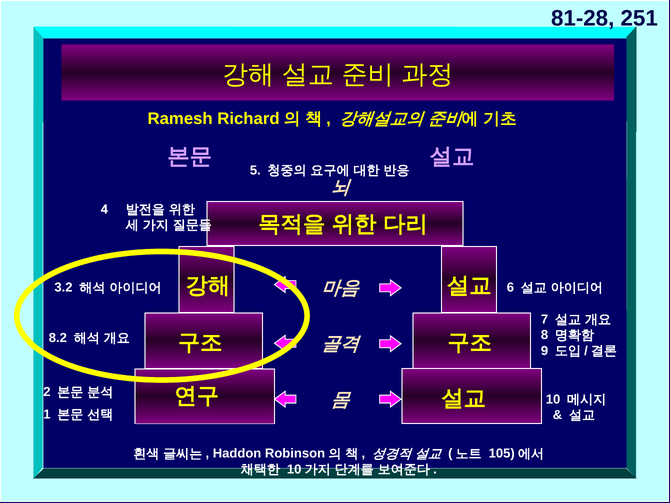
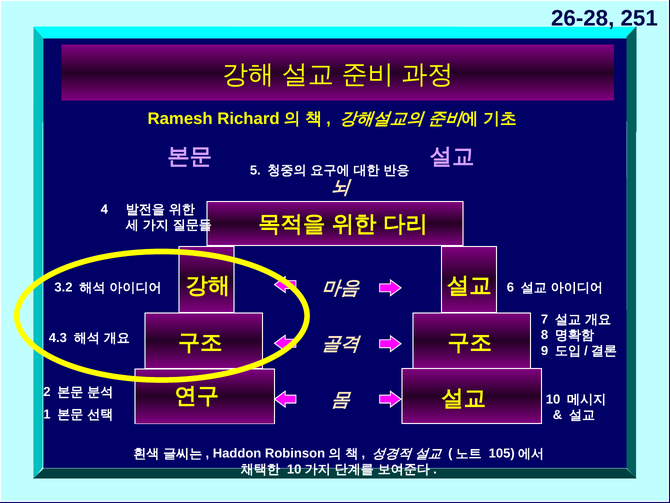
81-28: 81-28 -> 26-28 (583, 18)
8.2: 8.2 -> 4.3 (58, 338)
